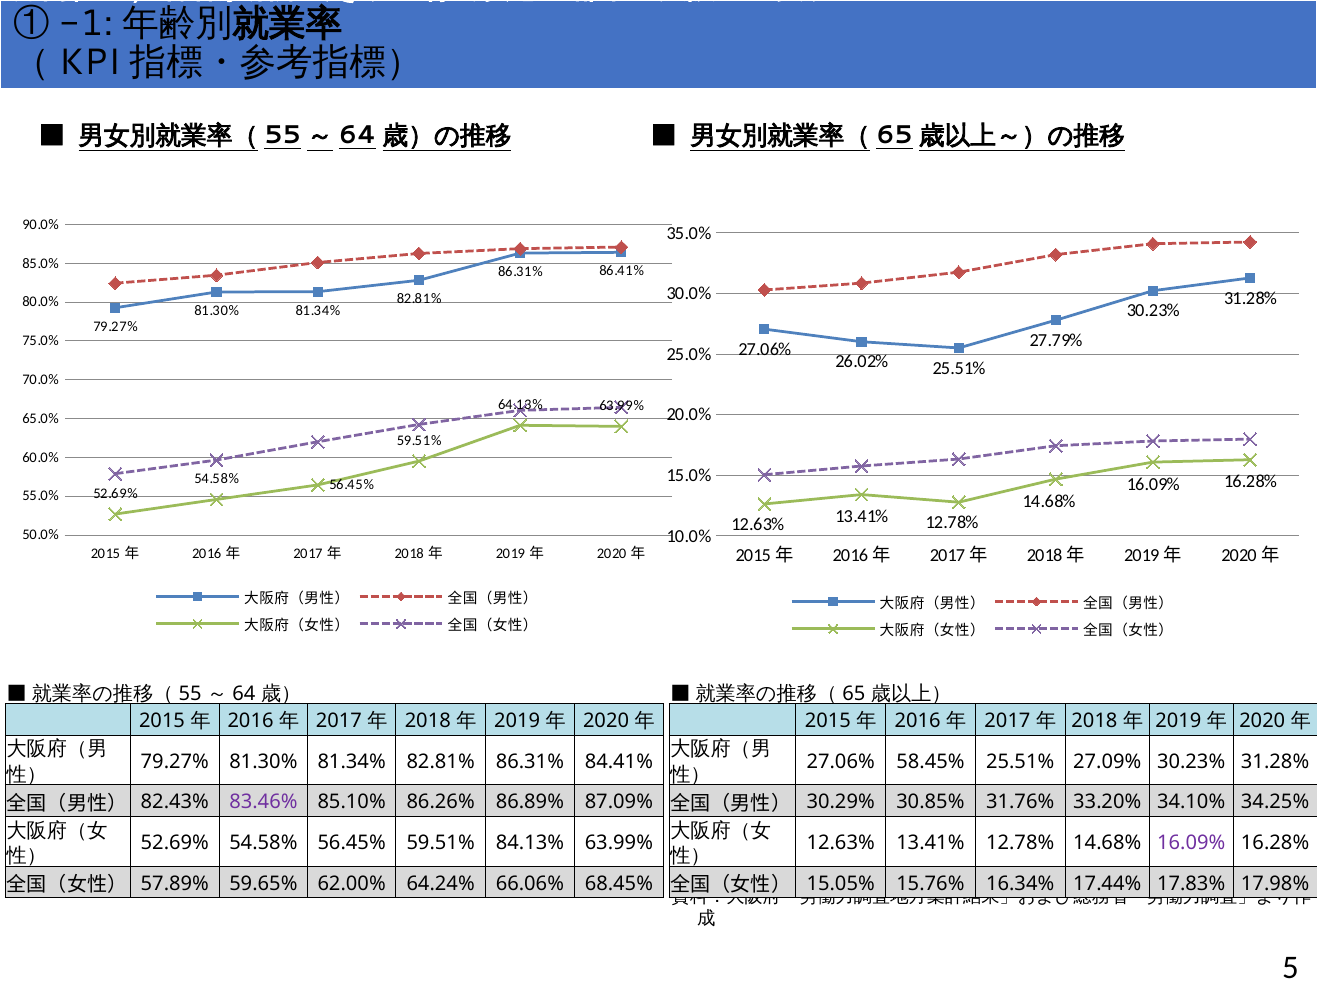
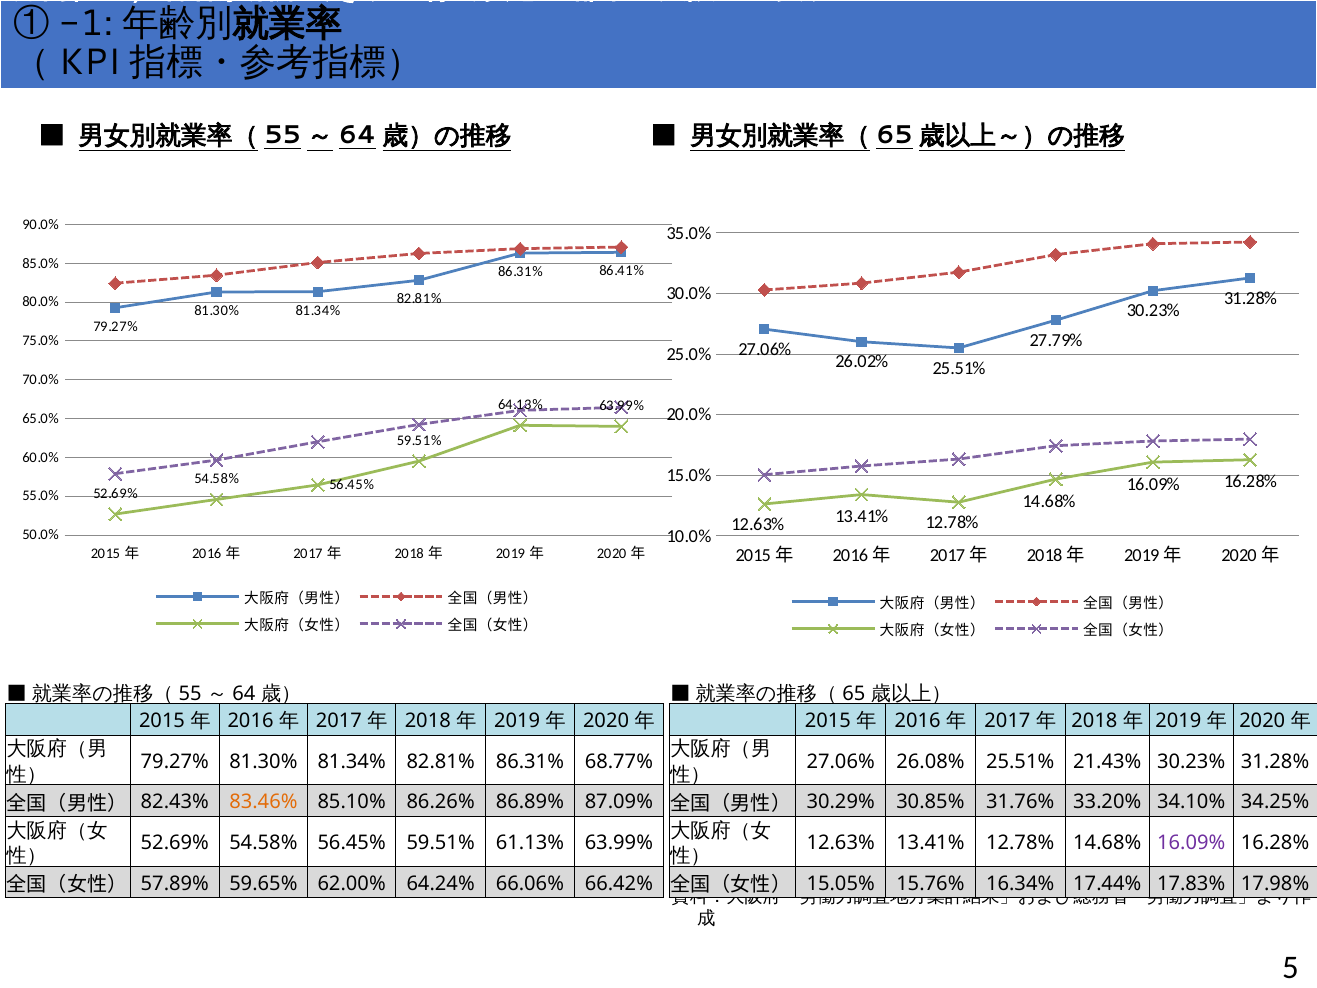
84.41%: 84.41% -> 68.77% (619, 761)
58.45%: 58.45% -> 26.08% (930, 761)
27.09%: 27.09% -> 21.43% (1107, 761)
83.46% colour: purple -> orange (263, 802)
84.13%: 84.13% -> 61.13% (530, 843)
68.45%: 68.45% -> 66.42% (619, 883)
